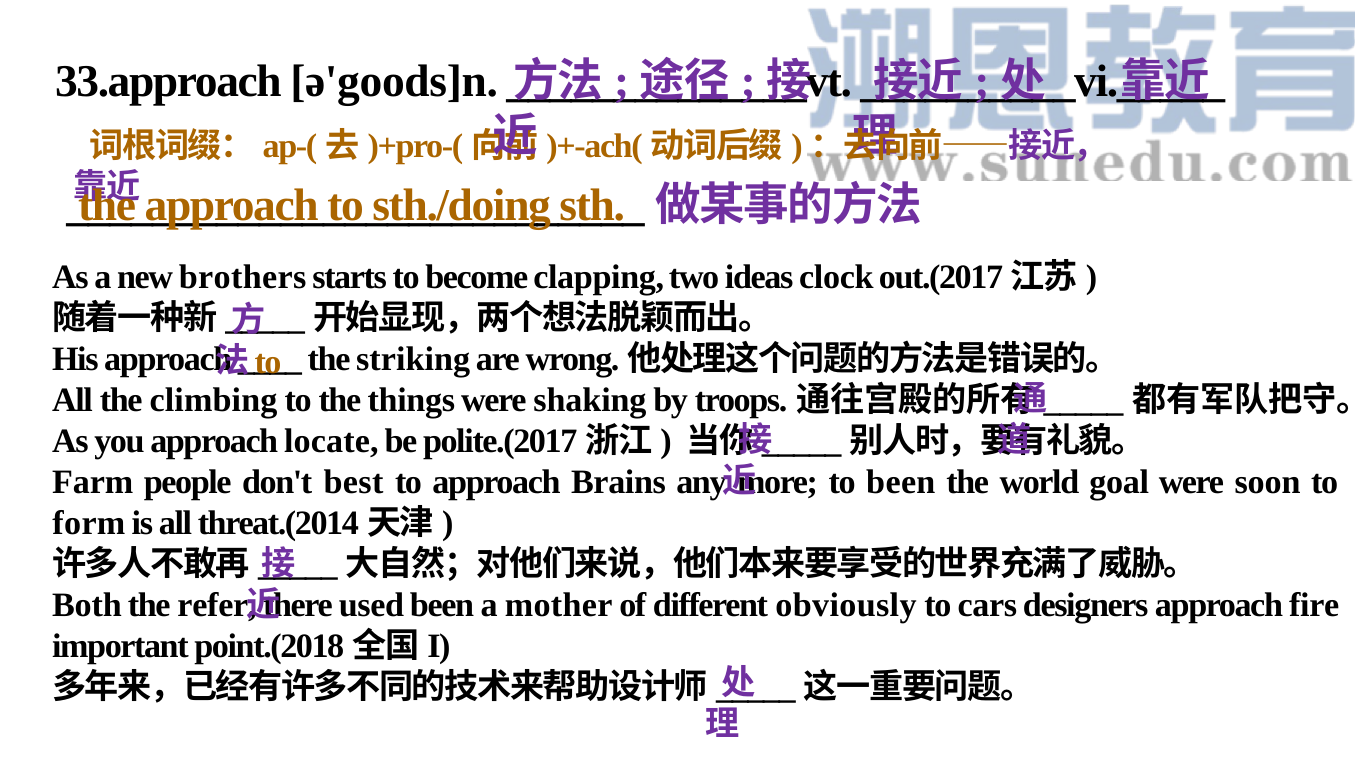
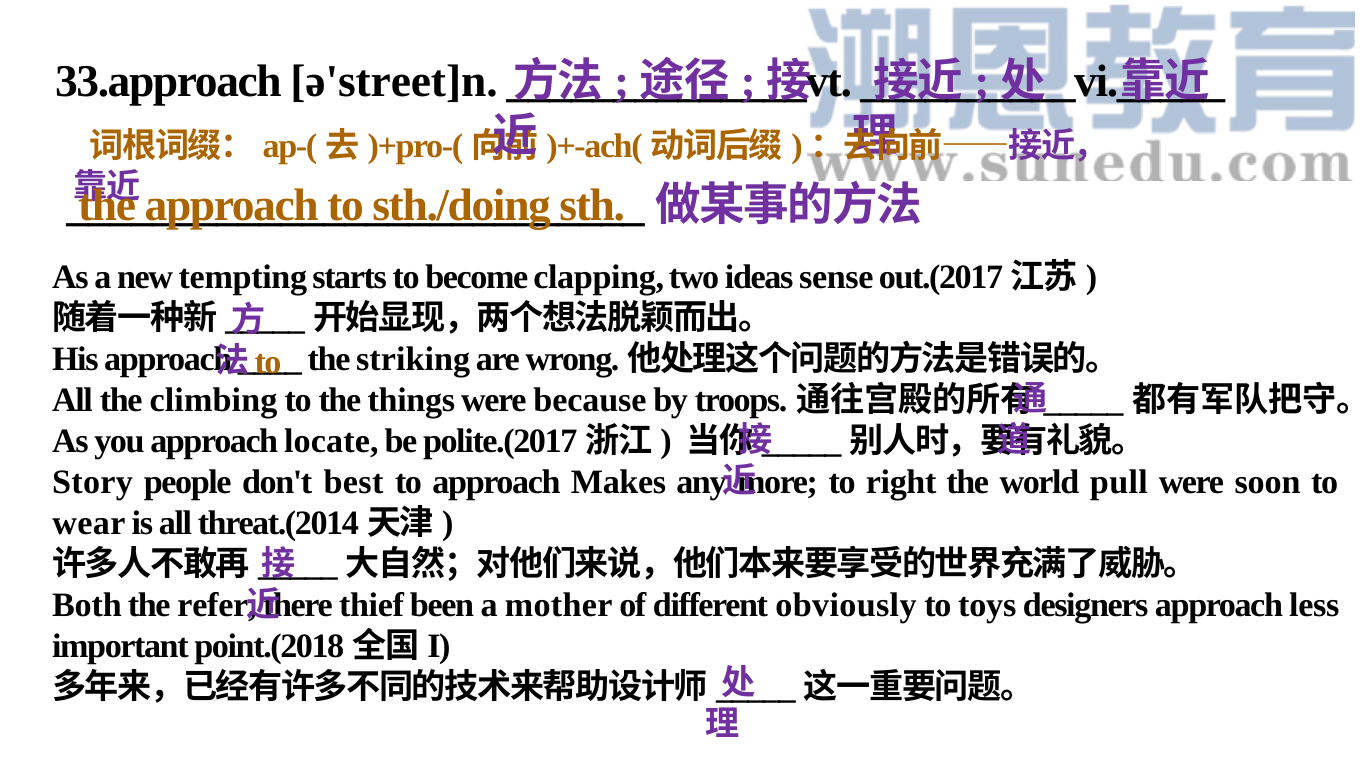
ə'goods]n: ə'goods]n -> ə'street]n (394, 82)
brothers: brothers -> tempting (243, 277)
clock: clock -> sense (836, 277)
shaking: shaking -> because (590, 400)
Farm: Farm -> Story (93, 482)
Brains: Brains -> Makes (619, 482)
to been: been -> right (901, 482)
goal: goal -> pull (1119, 482)
form: form -> wear (89, 523)
used: used -> thief (372, 605)
cars: cars -> toys (987, 605)
fire: fire -> less (1314, 605)
